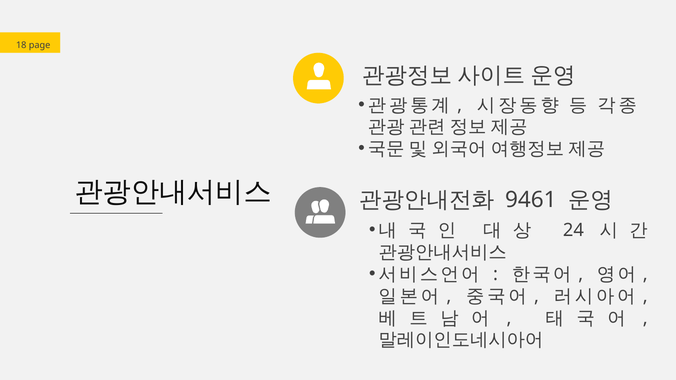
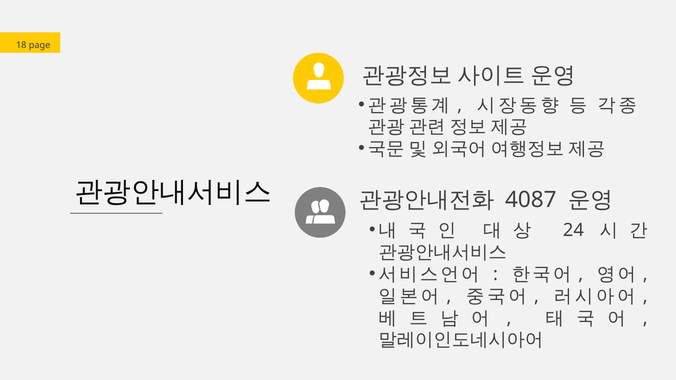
9461: 9461 -> 4087 (531, 200)
